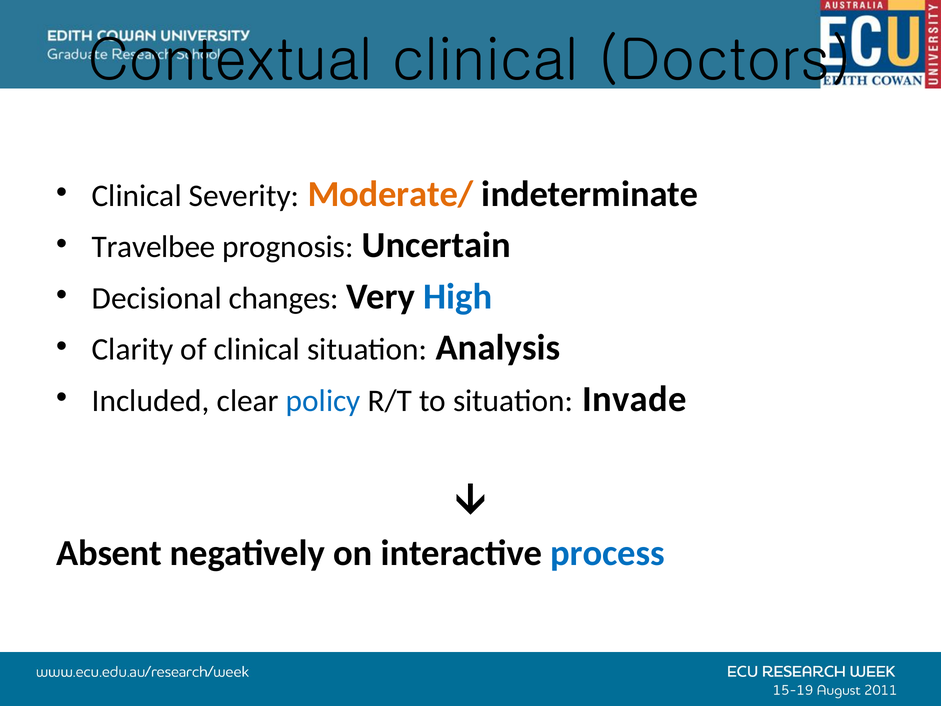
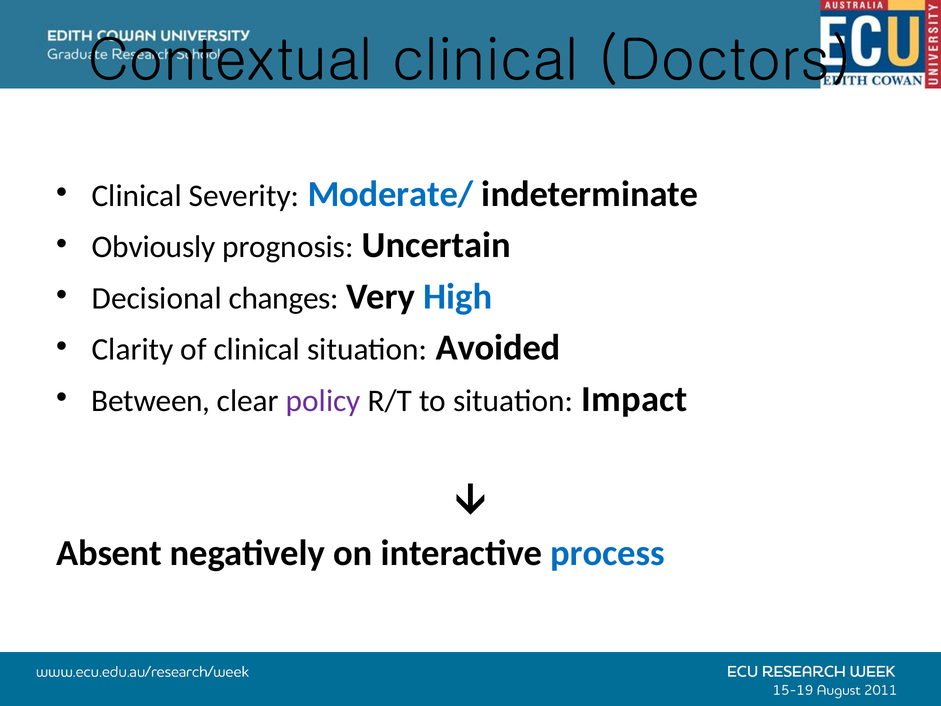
Moderate/ colour: orange -> blue (391, 194)
Travelbee: Travelbee -> Obviously (154, 247)
Analysis: Analysis -> Avoided (498, 348)
Included: Included -> Between (151, 401)
policy colour: blue -> purple (323, 401)
Invade: Invade -> Impact (634, 399)
